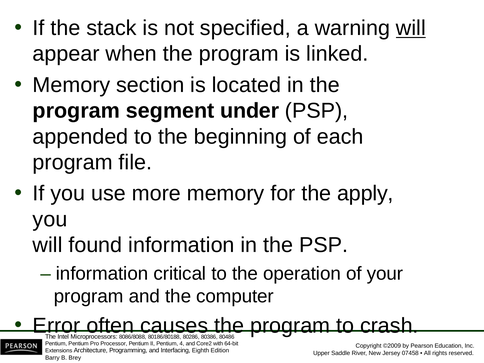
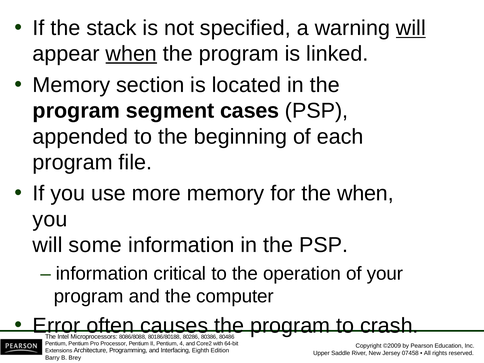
when underline: none -> present (131, 54)
under: under -> cases (250, 111)
the apply: apply -> when (365, 193)
found: found -> some (95, 245)
